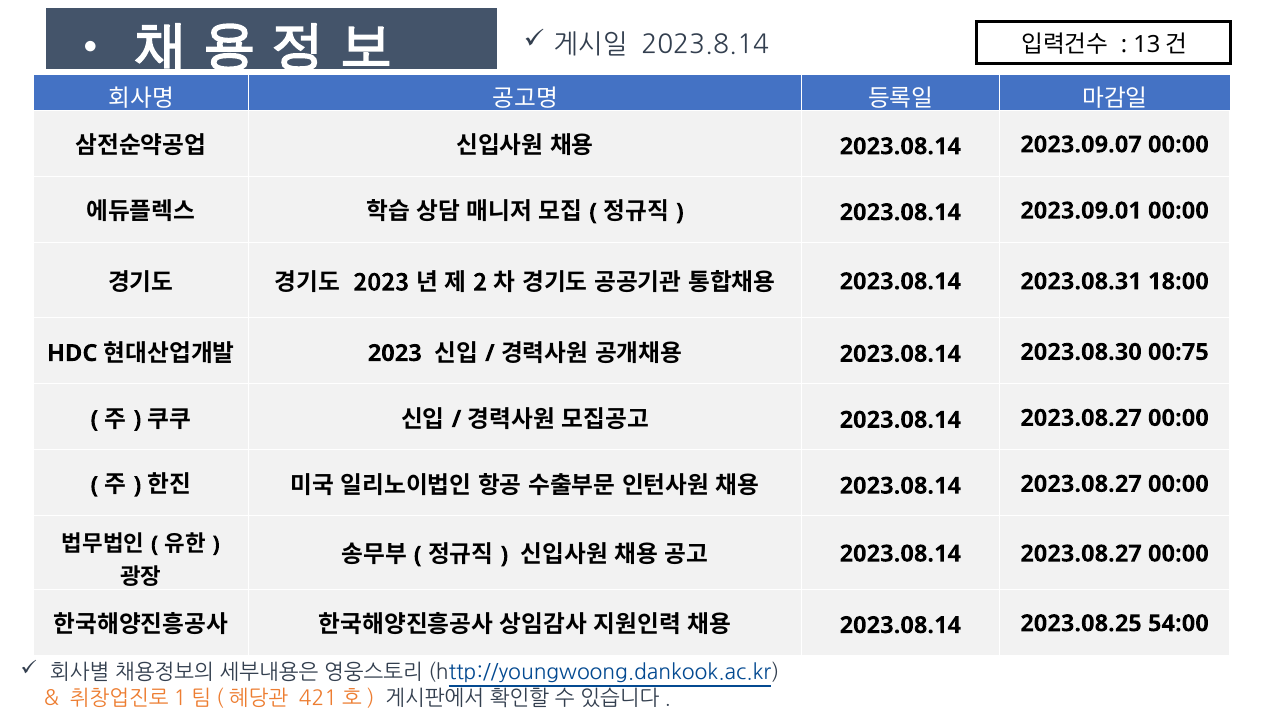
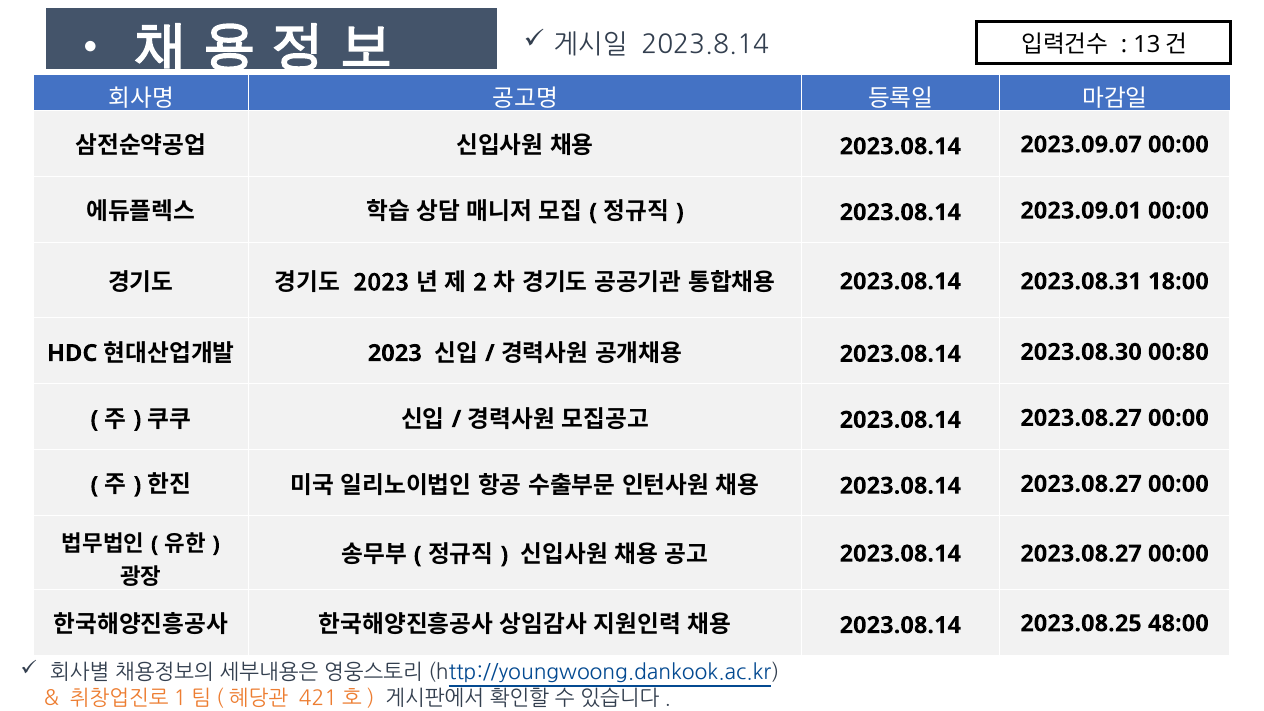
00:75: 00:75 -> 00:80 (1178, 352)
54:00: 54:00 -> 48:00 (1178, 623)
